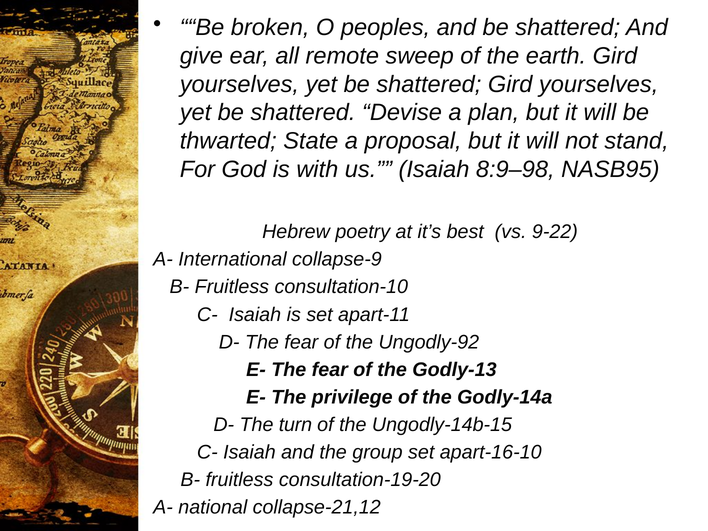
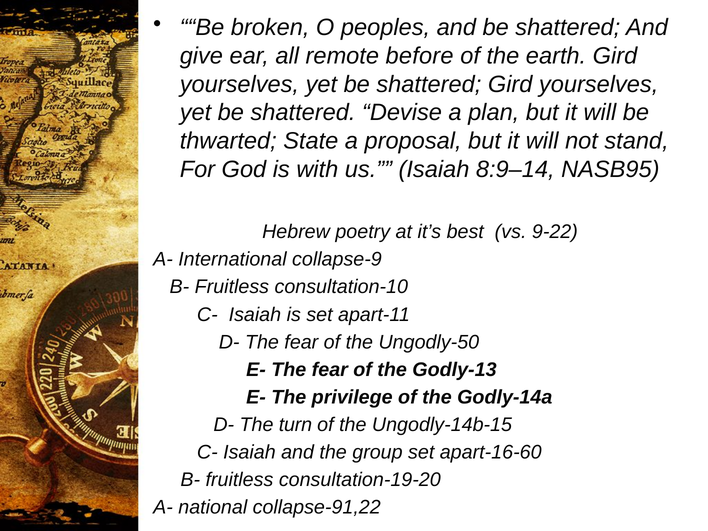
sweep: sweep -> before (420, 56)
8:9–98: 8:9–98 -> 8:9–14 (515, 169)
Ungodly-92: Ungodly-92 -> Ungodly-50 (429, 342)
apart-16-10: apart-16-10 -> apart-16-60 (491, 452)
collapse-21,12: collapse-21,12 -> collapse-91,22 (317, 507)
